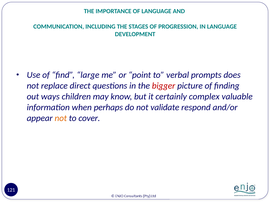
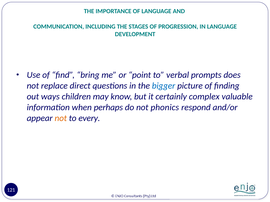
large: large -> bring (88, 75)
bigger colour: red -> blue (164, 86)
validate: validate -> phonics (165, 108)
cover: cover -> every (89, 118)
